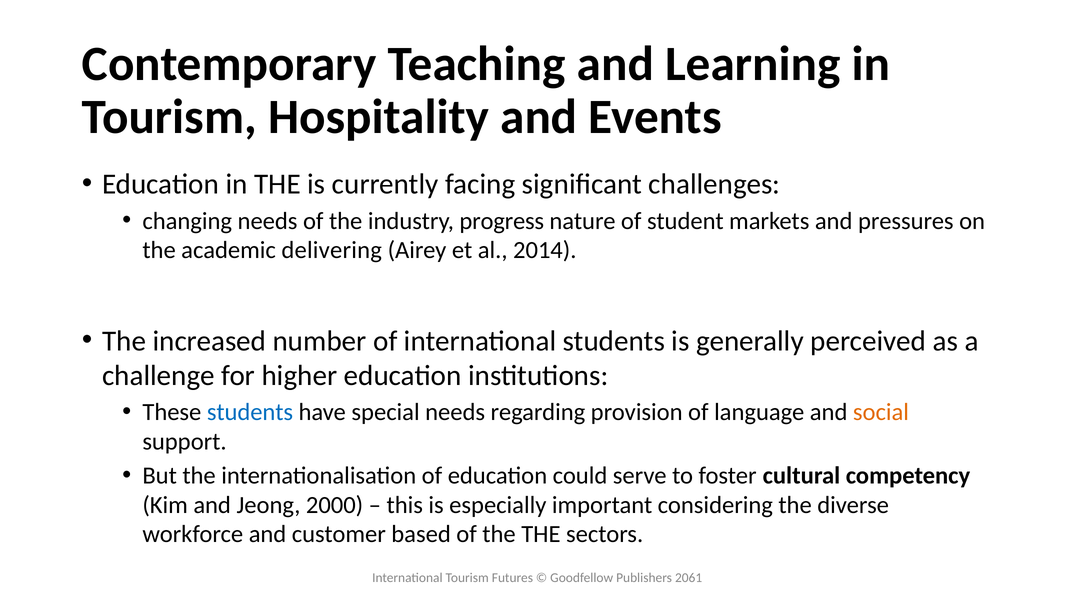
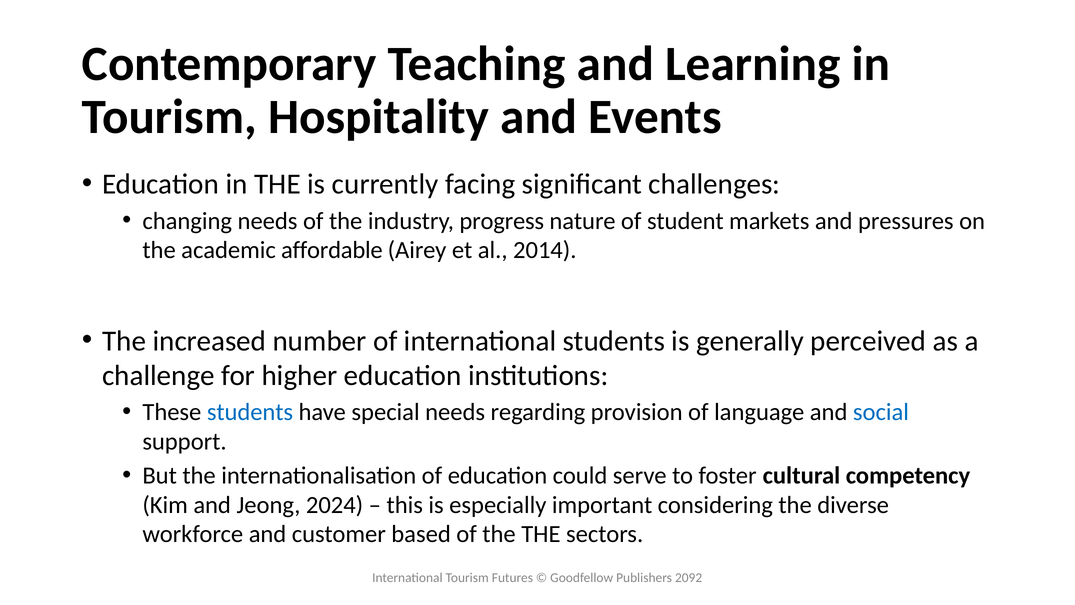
delivering: delivering -> affordable (332, 250)
social colour: orange -> blue (881, 412)
2000: 2000 -> 2024 (335, 505)
2061: 2061 -> 2092 (689, 577)
